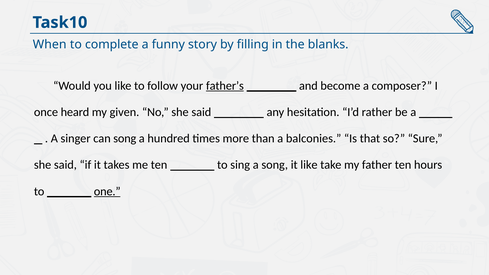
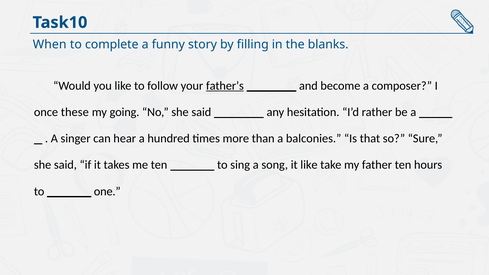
heard: heard -> these (75, 112)
given: given -> going (125, 112)
can song: song -> hear (125, 139)
one underline: present -> none (107, 191)
